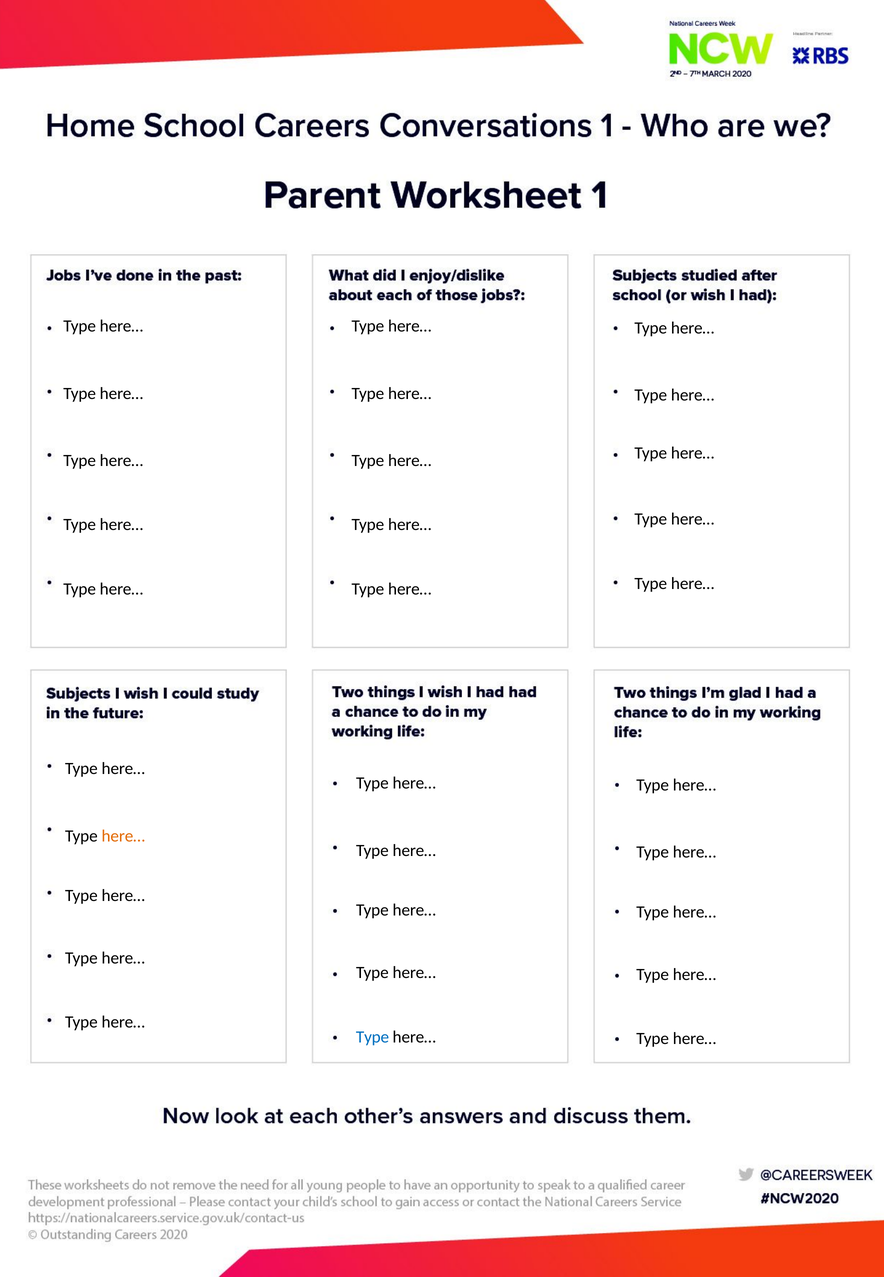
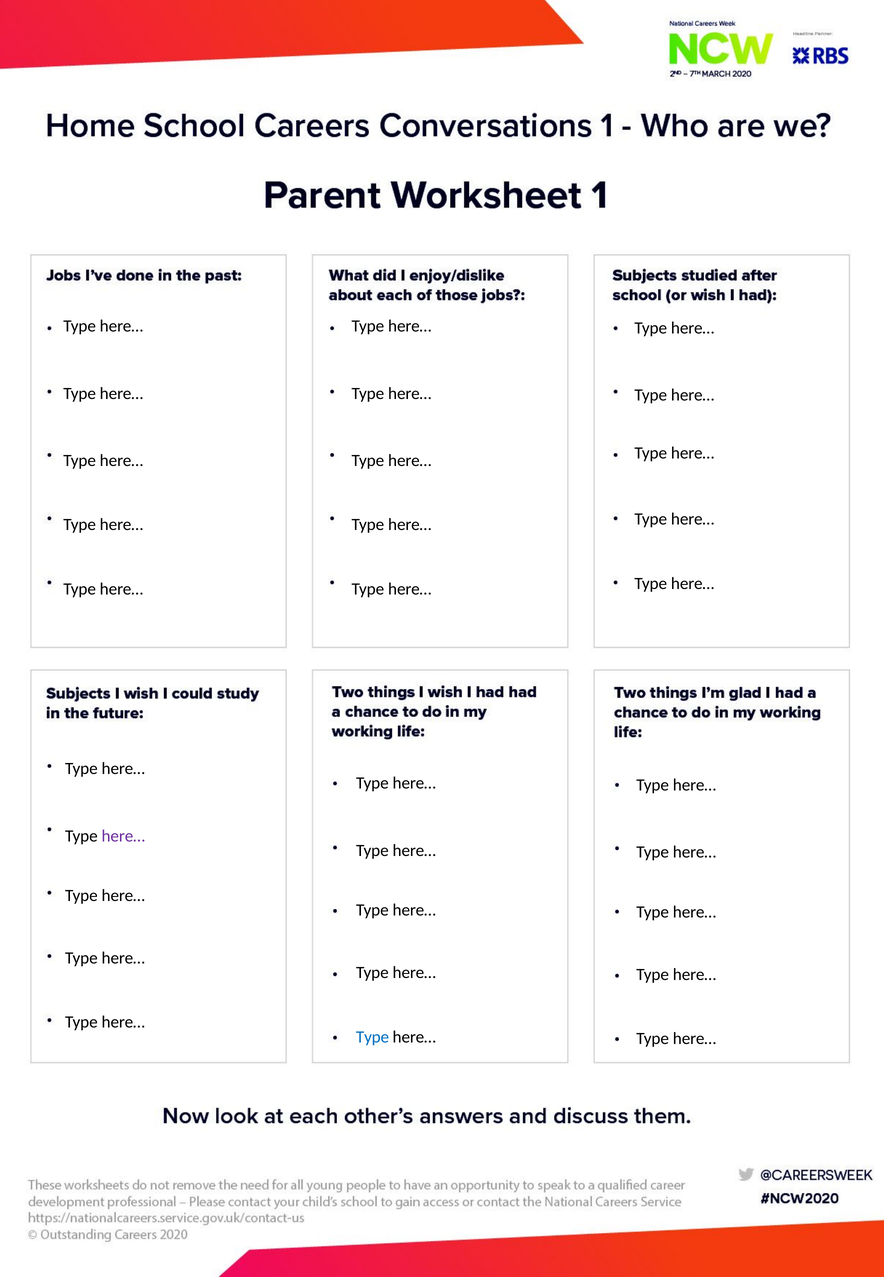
here… colour: orange -> purple (123, 836)
